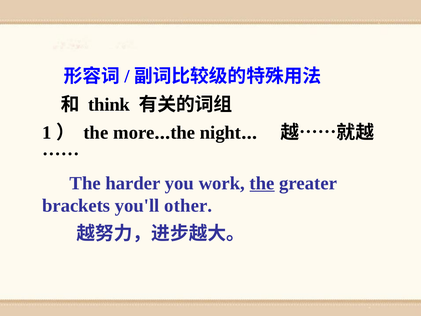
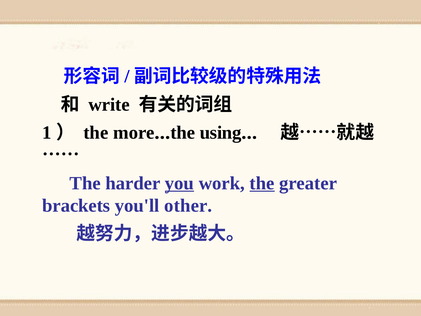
think: think -> write (109, 104)
night: night -> using (221, 133)
you underline: none -> present (179, 183)
